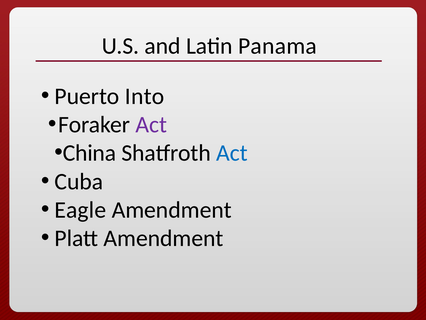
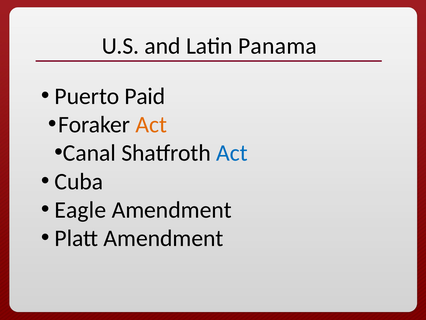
Into: Into -> Paid (145, 96)
Act colour: purple -> orange (151, 124)
China: China -> Canal (89, 153)
